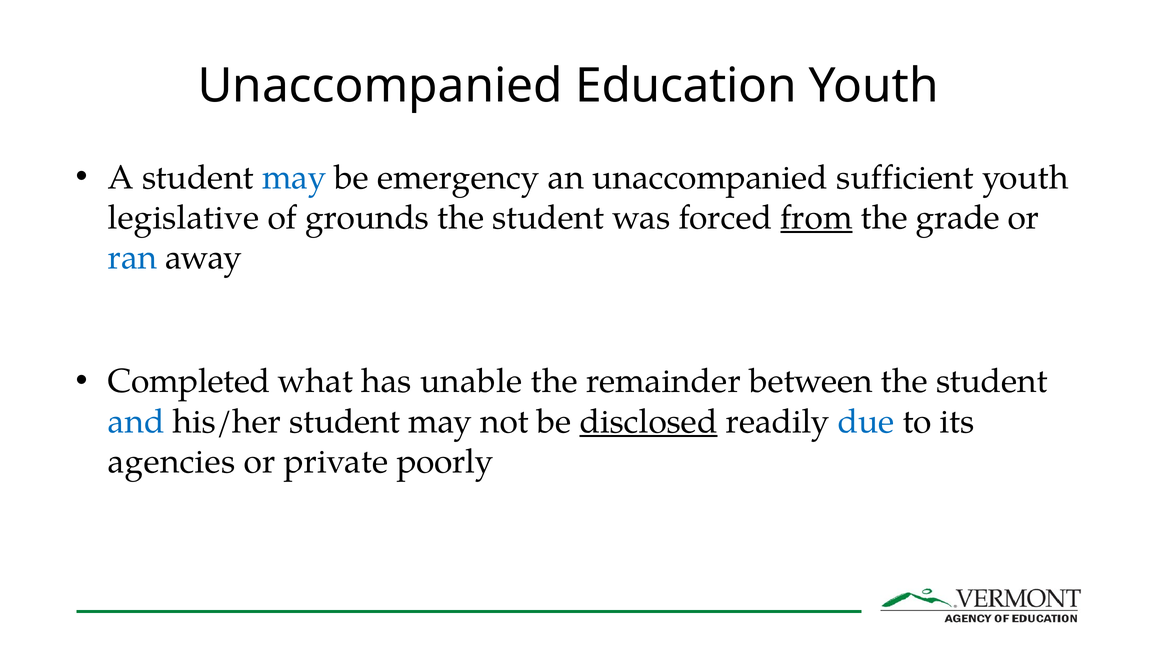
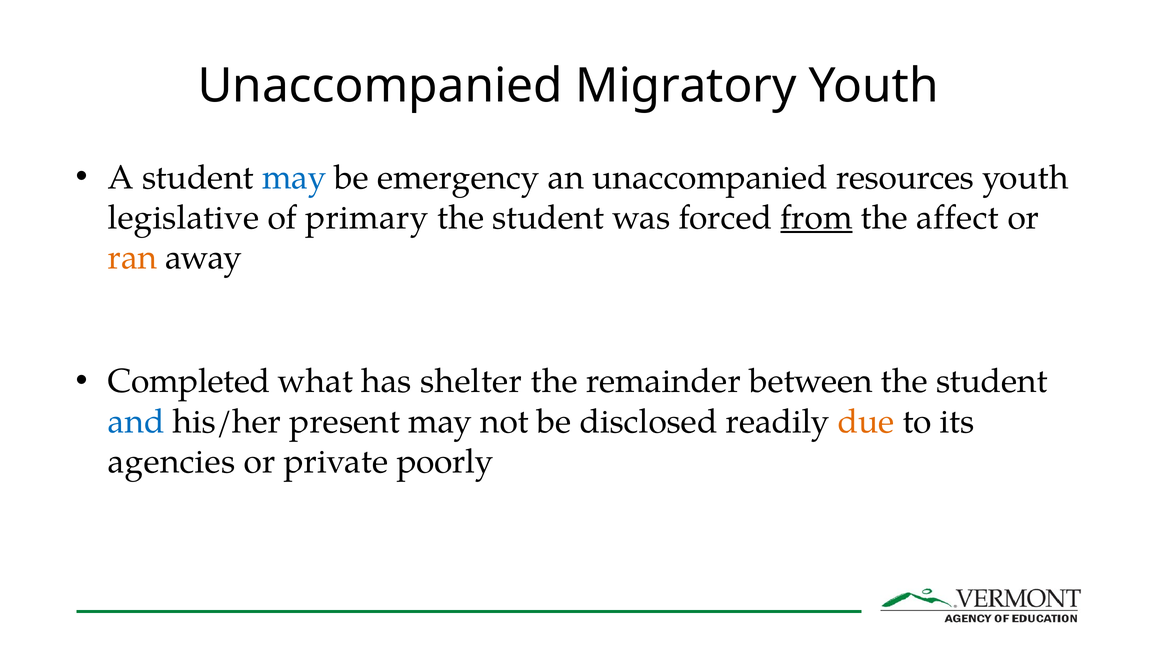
Education: Education -> Migratory (686, 86)
sufficient: sufficient -> resources (905, 178)
grounds: grounds -> primary (367, 218)
grade: grade -> affect (958, 218)
ran colour: blue -> orange (133, 258)
unable: unable -> shelter (471, 382)
his/her student: student -> present (345, 422)
disclosed underline: present -> none (649, 422)
due colour: blue -> orange (866, 422)
